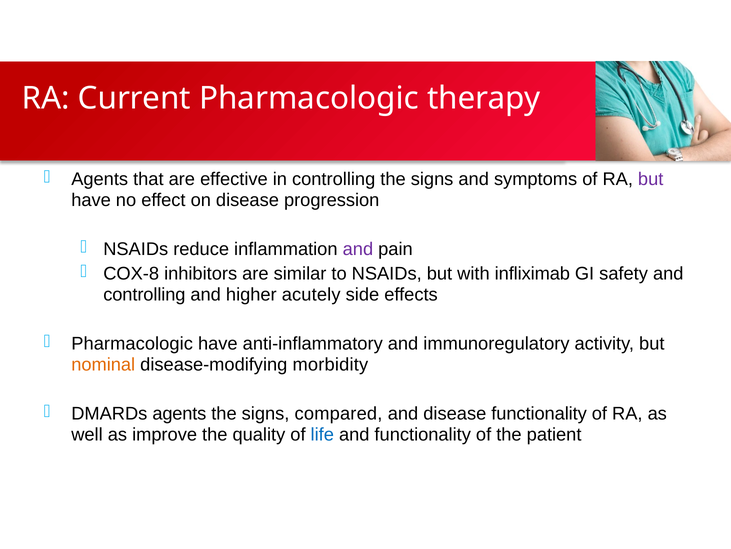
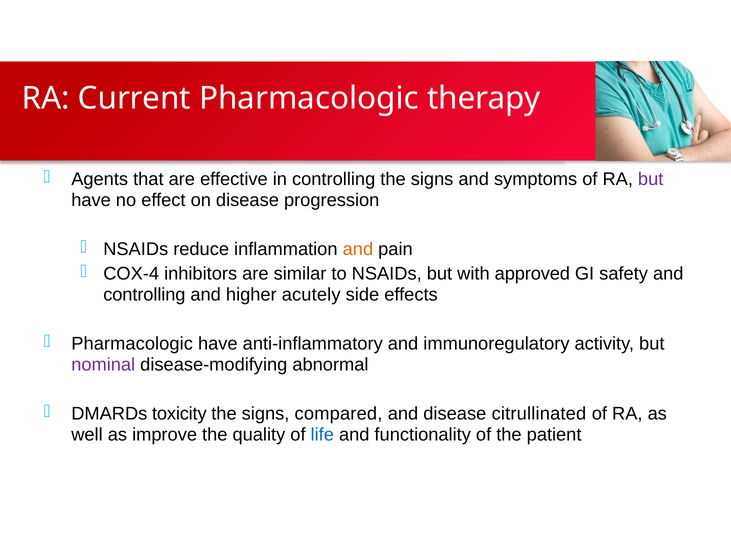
and colour: purple -> orange (358, 249)
COX-8: COX-8 -> COX-4 (131, 273)
infliximab: infliximab -> approved (532, 273)
nominal colour: orange -> purple (103, 364)
morbidity: morbidity -> abnormal (330, 364)
DMARDs agents: agents -> toxicity (179, 413)
disease functionality: functionality -> citrullinated (539, 413)
